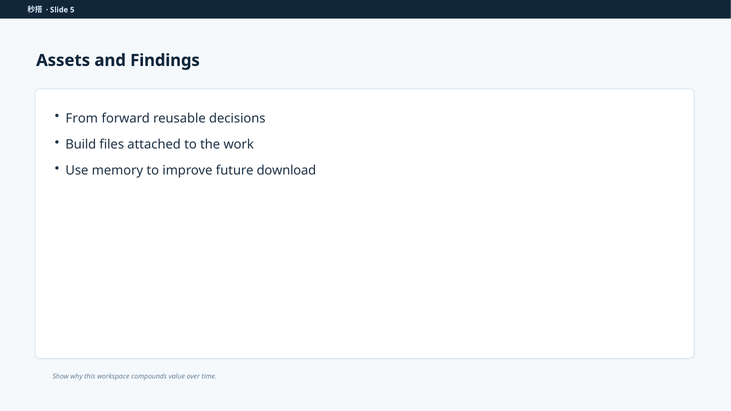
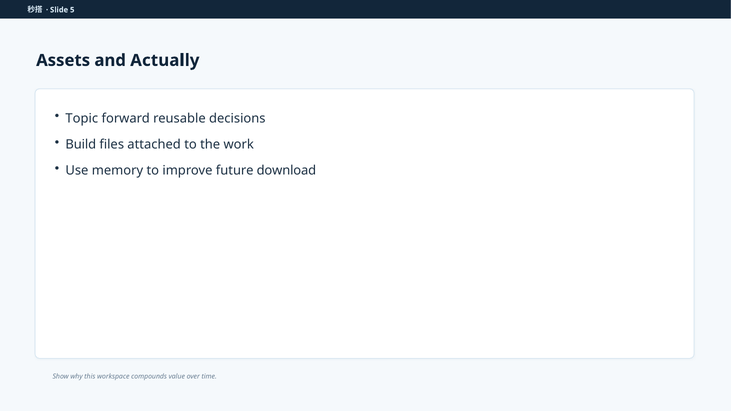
Findings: Findings -> Actually (165, 60)
From: From -> Topic (82, 118)
